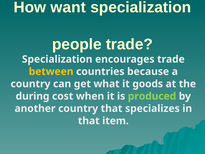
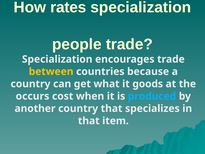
want: want -> rates (68, 7)
during: during -> occurs (32, 96)
produced colour: light green -> light blue (152, 96)
